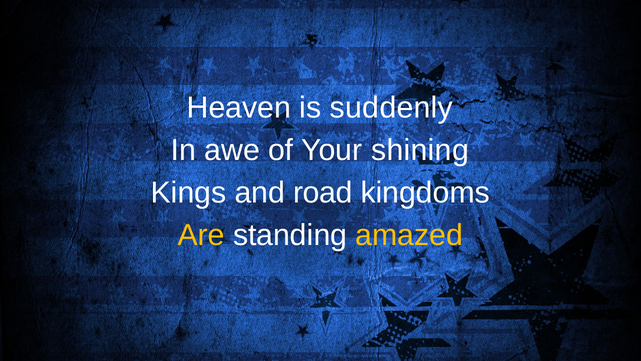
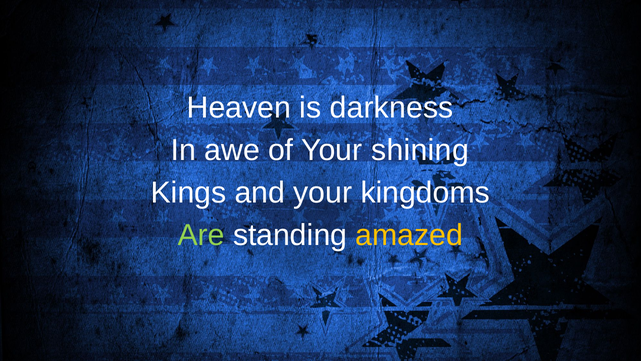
suddenly: suddenly -> darkness (392, 108)
and road: road -> your (323, 192)
Are colour: yellow -> light green (201, 235)
